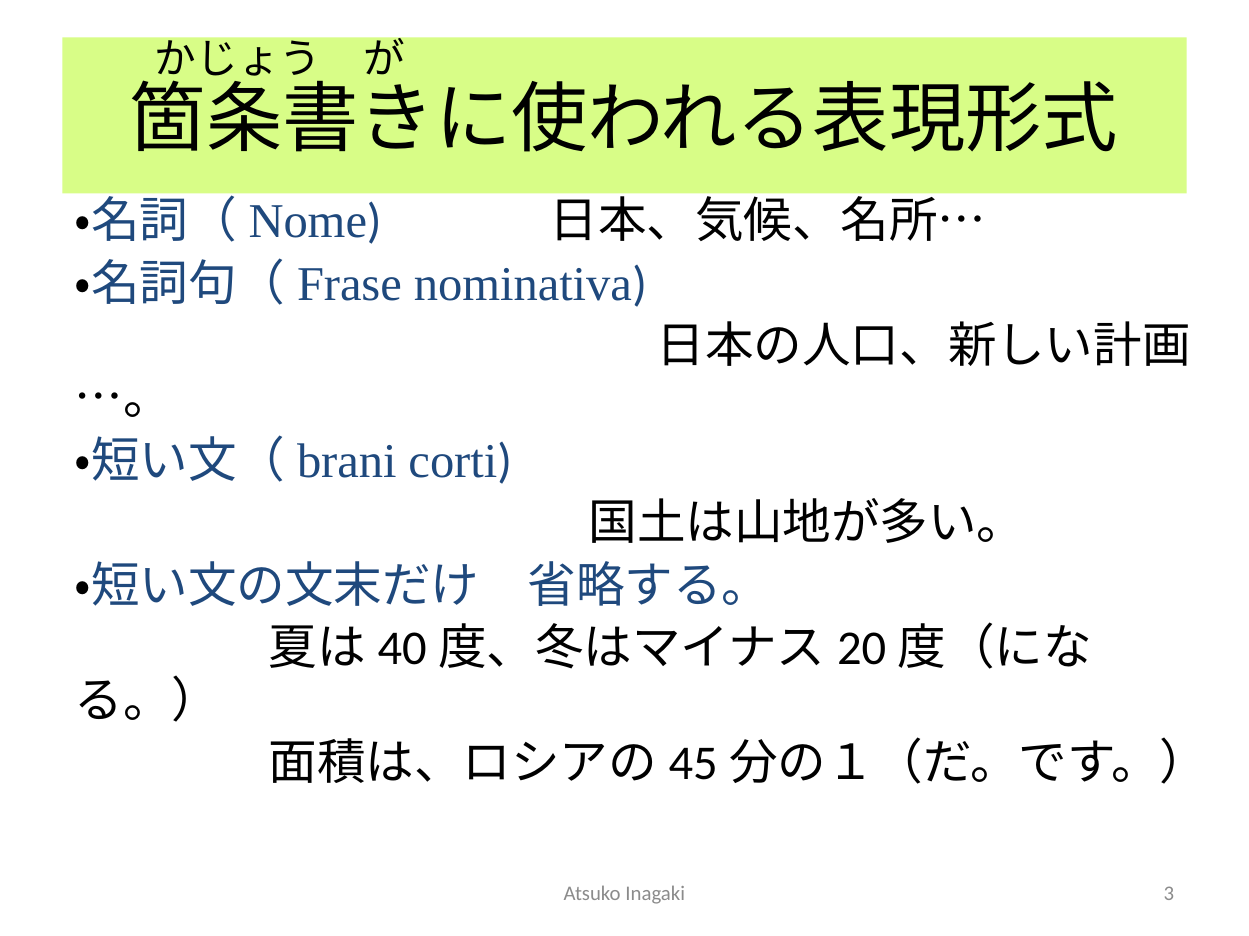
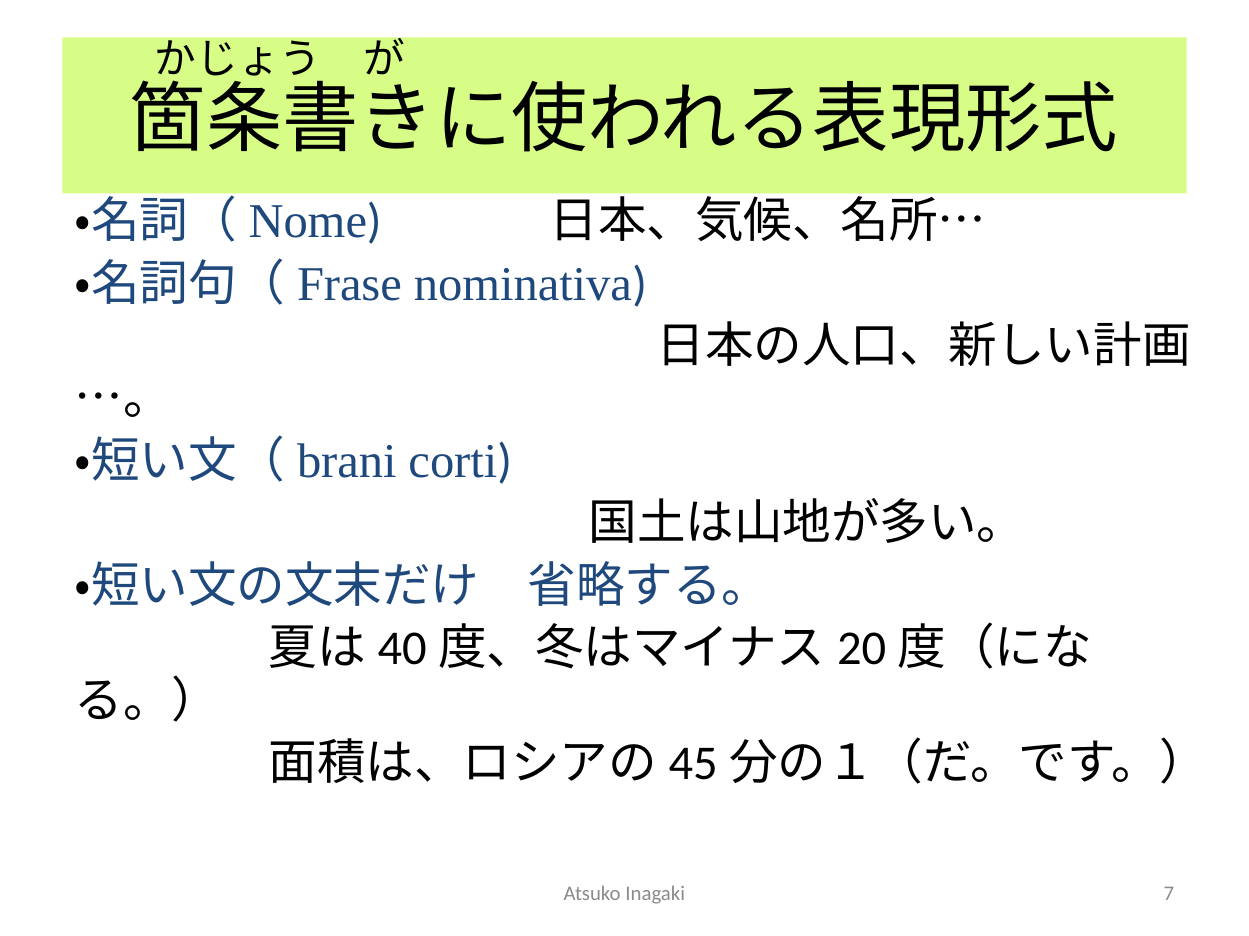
3: 3 -> 7 (1169, 894)
